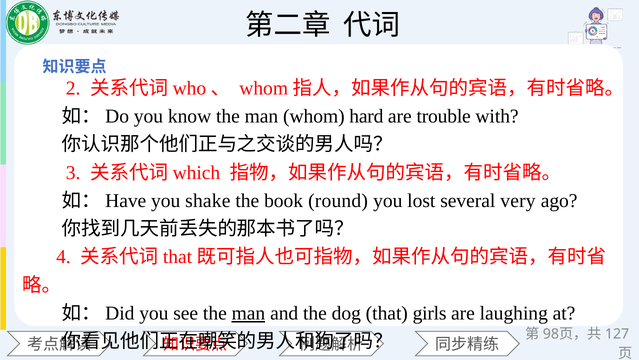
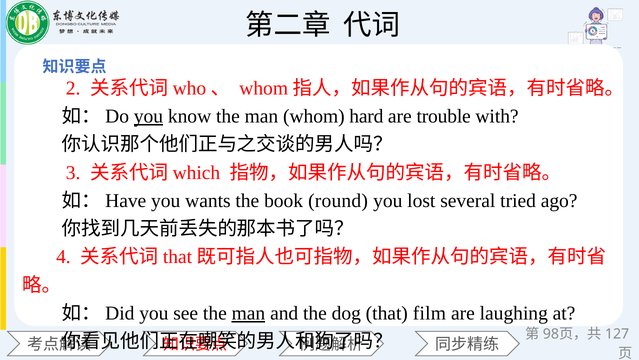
you underline: none -> present (148, 116)
shake: shake -> wants (208, 200)
very: very -> tried (518, 200)
girls: girls -> film (429, 313)
